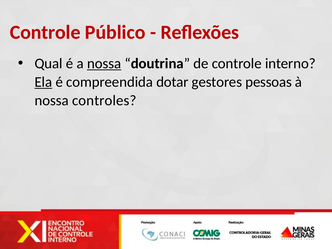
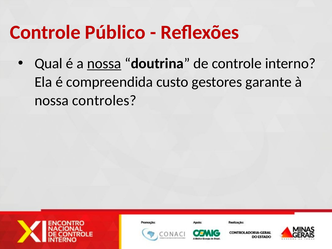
Ela underline: present -> none (43, 82)
dotar: dotar -> custo (172, 82)
pessoas: pessoas -> garante (269, 82)
